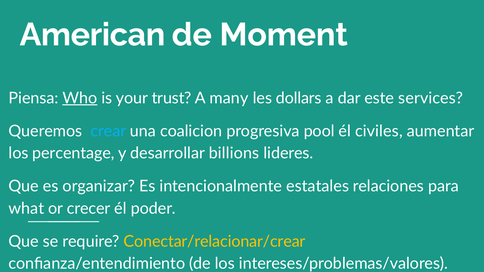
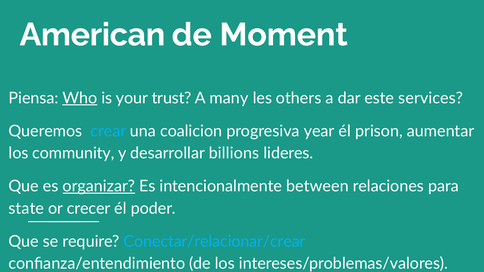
dollars: dollars -> others (299, 98)
pool: pool -> year (319, 131)
civiles: civiles -> prison (379, 131)
percentage: percentage -> community (73, 153)
organizar underline: none -> present (99, 186)
estatales: estatales -> between (318, 186)
what: what -> state (26, 209)
Conectar/relacionar/crear colour: yellow -> light blue (215, 242)
